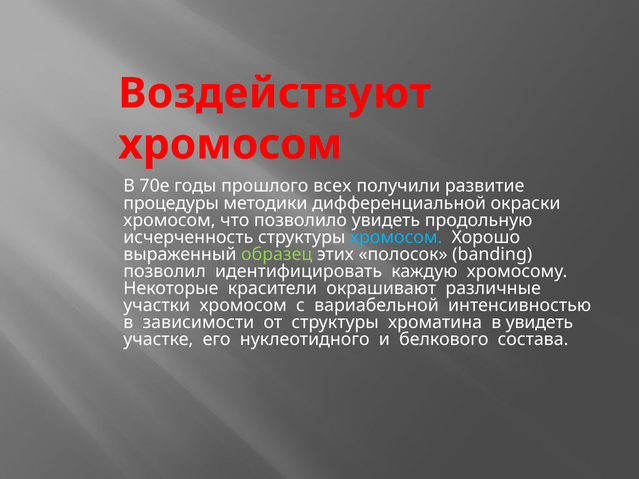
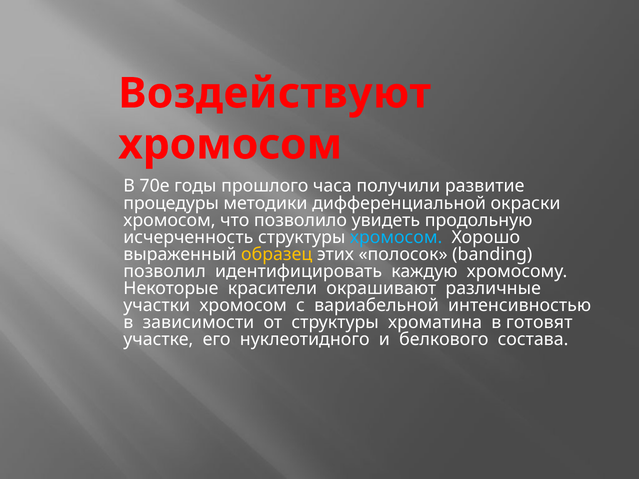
всех: всех -> часа (332, 186)
образец colour: light green -> yellow (277, 254)
в увидеть: увидеть -> готовят (539, 323)
